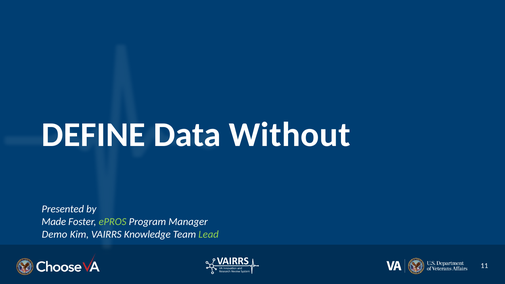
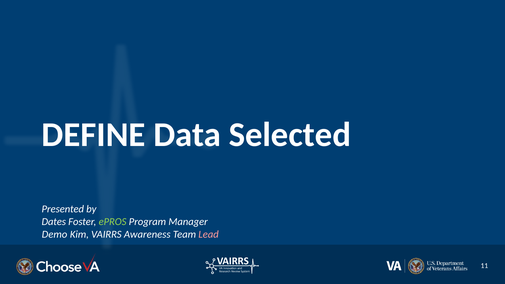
Without: Without -> Selected (290, 135)
Made: Made -> Dates (54, 222)
Knowledge: Knowledge -> Awareness (147, 234)
Lead colour: light green -> pink (209, 234)
